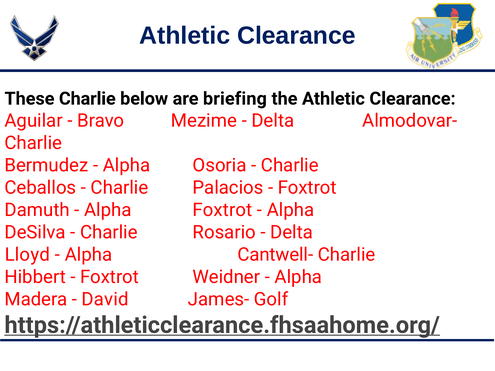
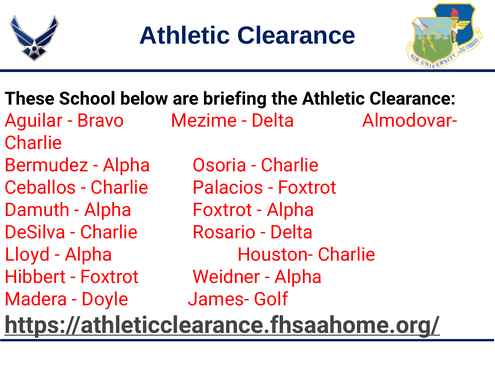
These Charlie: Charlie -> School (87, 99)
Cantwell-: Cantwell- -> Houston- (275, 255)
David: David -> Doyle (105, 300)
